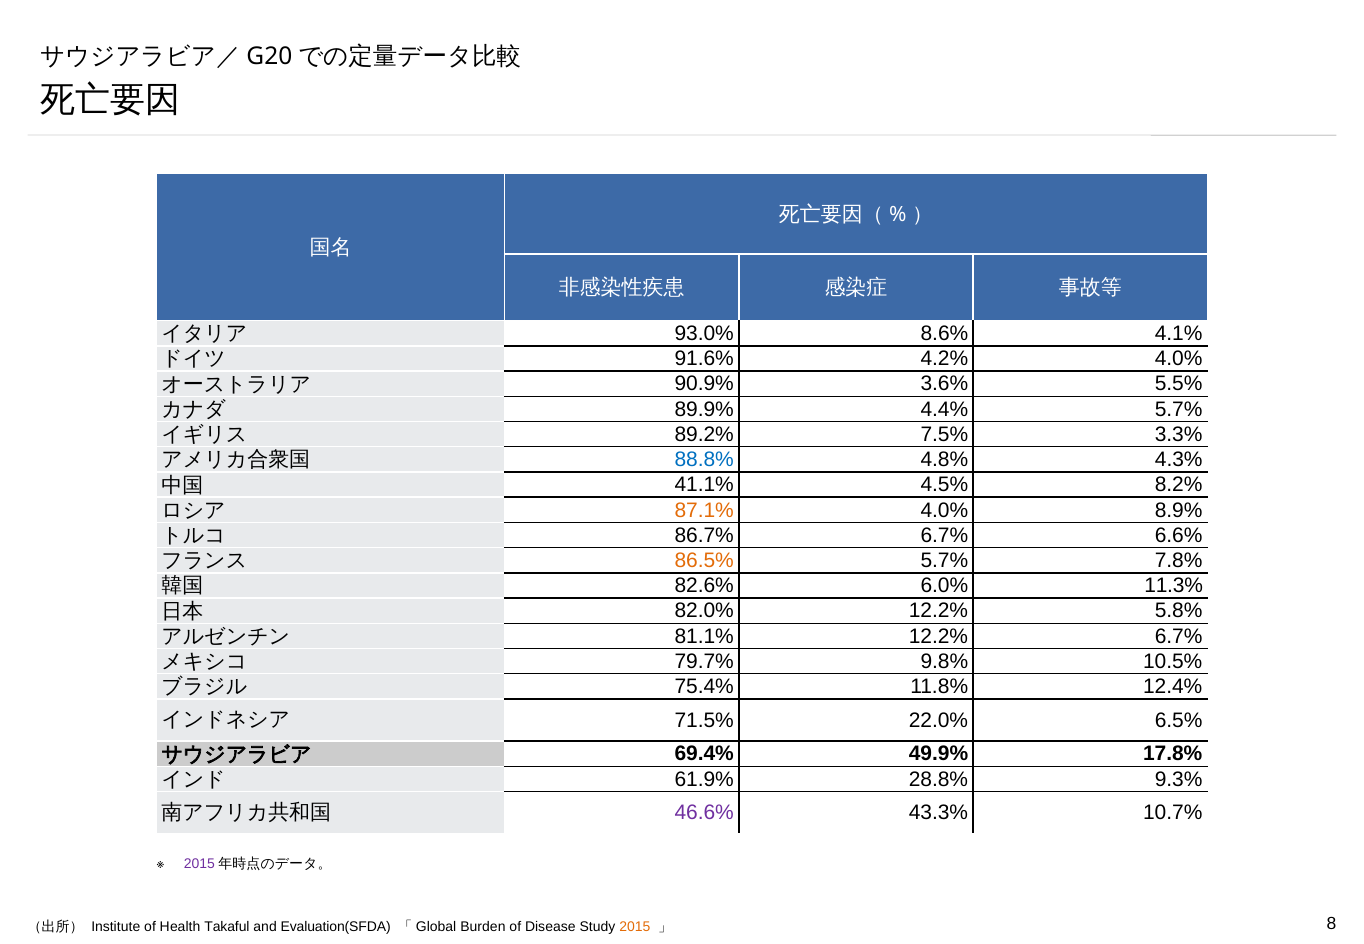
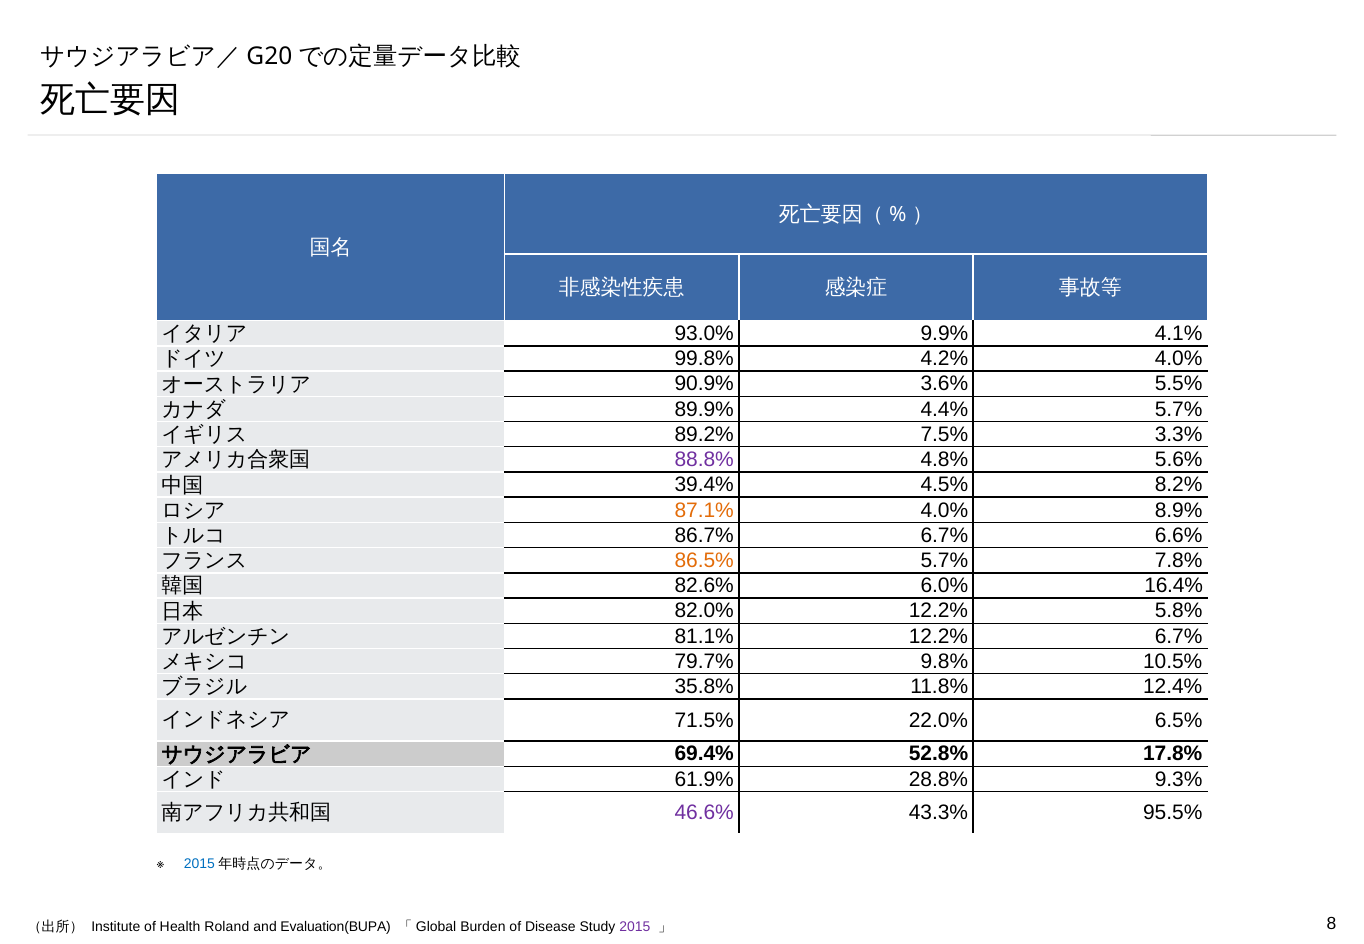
8.6%: 8.6% -> 9.9% (944, 334)
91.6%: 91.6% -> 99.8% (704, 359)
88.8% colour: blue -> purple (704, 460)
4.3%: 4.3% -> 5.6% (1179, 460)
41.1%: 41.1% -> 39.4% (704, 485)
11.3%: 11.3% -> 16.4% (1174, 586)
75.4%: 75.4% -> 35.8% (704, 687)
49.9%: 49.9% -> 52.8% (938, 754)
10.7%: 10.7% -> 95.5% (1173, 813)
2015 colour: purple -> blue (199, 864)
Takaful: Takaful -> Roland (227, 928)
Evaluation(SFDA: Evaluation(SFDA -> Evaluation(BUPA (336, 928)
2015 colour: orange -> purple (635, 928)
